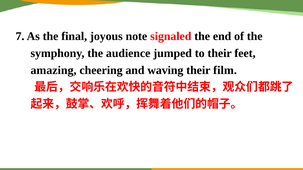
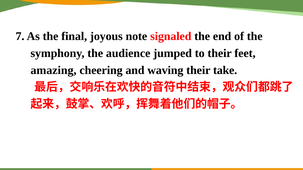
film: film -> take (225, 70)
